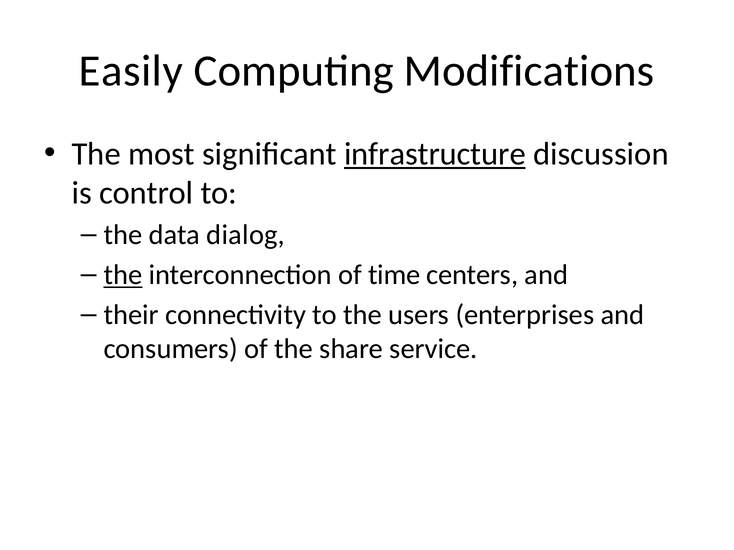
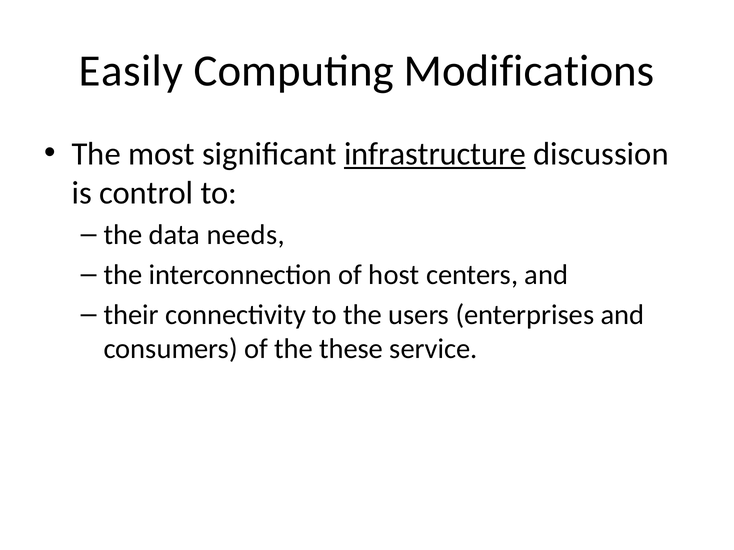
dialog: dialog -> needs (246, 235)
the underline: present -> none (123, 275)
time: time -> host (394, 275)
share: share -> these (351, 349)
